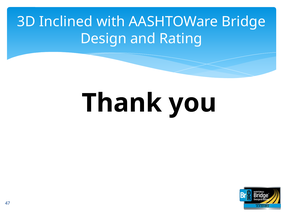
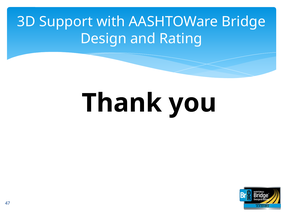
Inclined: Inclined -> Support (66, 22)
